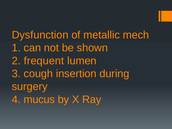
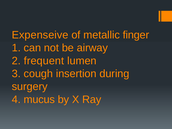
Dysfunction: Dysfunction -> Expenseive (40, 35)
mech: mech -> finger (136, 35)
shown: shown -> airway (92, 48)
